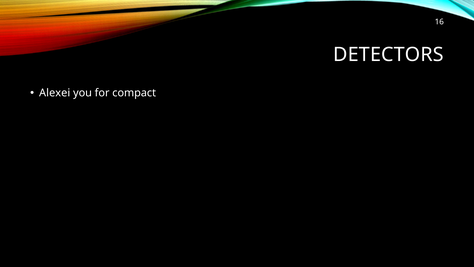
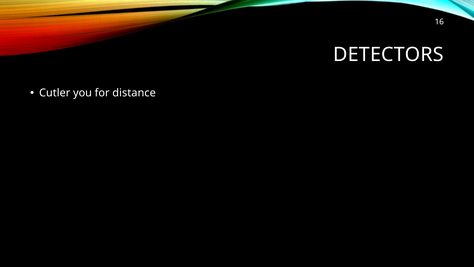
Alexei: Alexei -> Cutler (55, 93)
compact: compact -> distance (134, 93)
